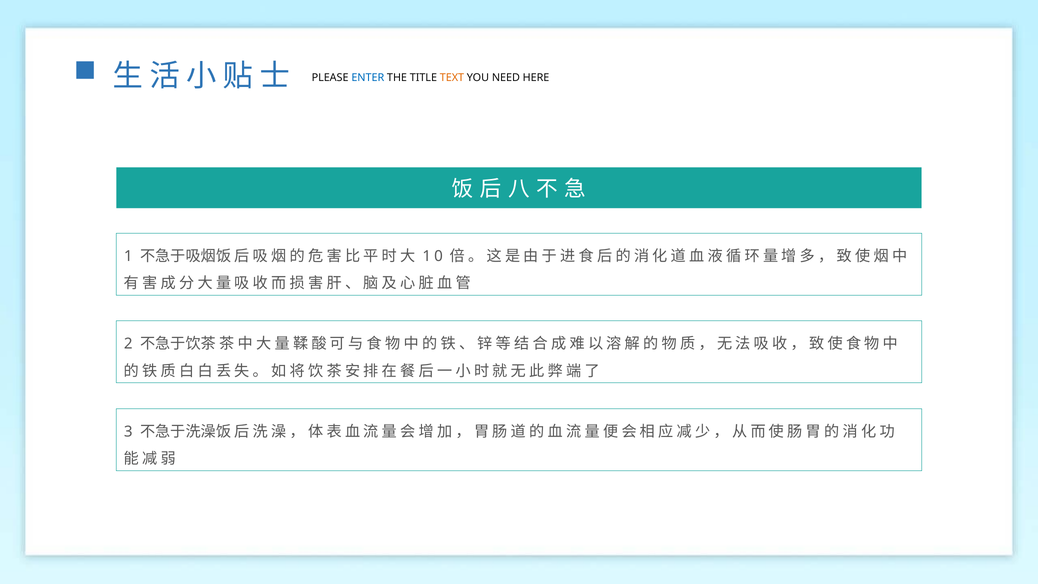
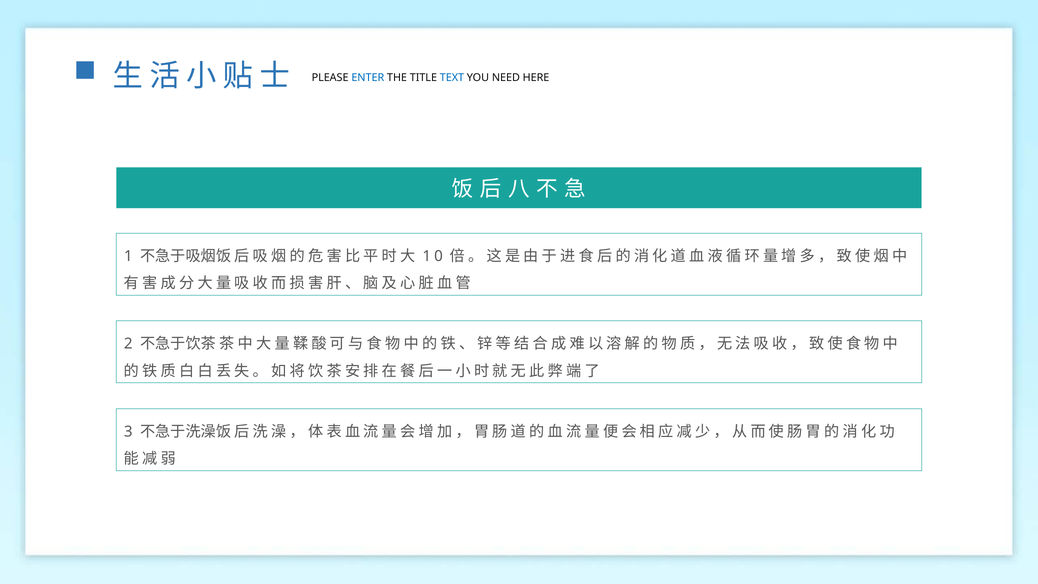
TEXT colour: orange -> blue (452, 77)
